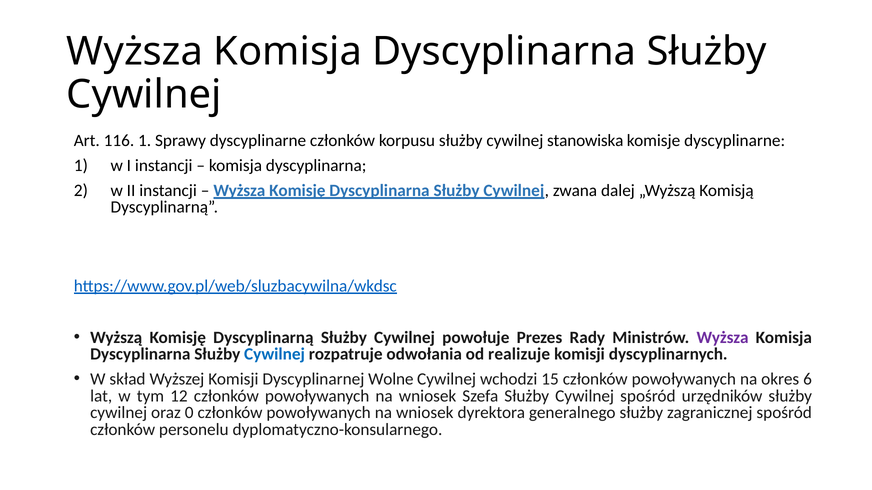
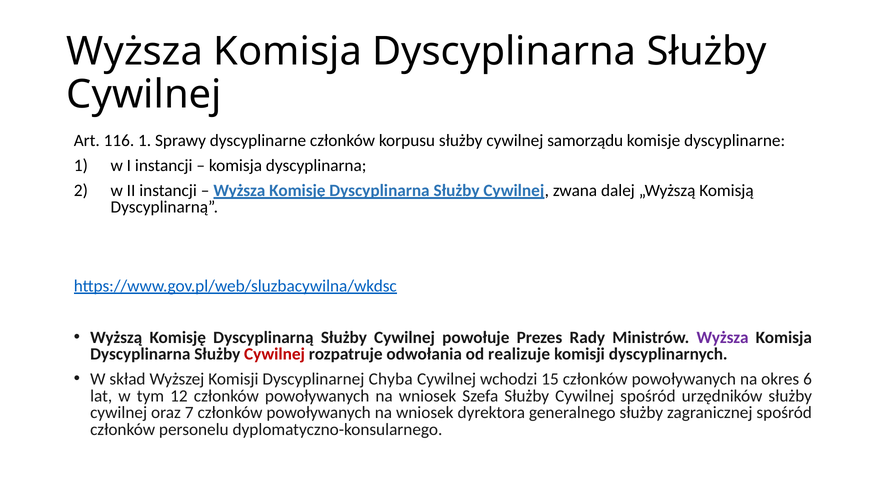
stanowiska: stanowiska -> samorządu (585, 141)
Cywilnej colour: blue -> red (275, 355)
Wolne: Wolne -> Chyba (391, 380)
0: 0 -> 7 (189, 413)
